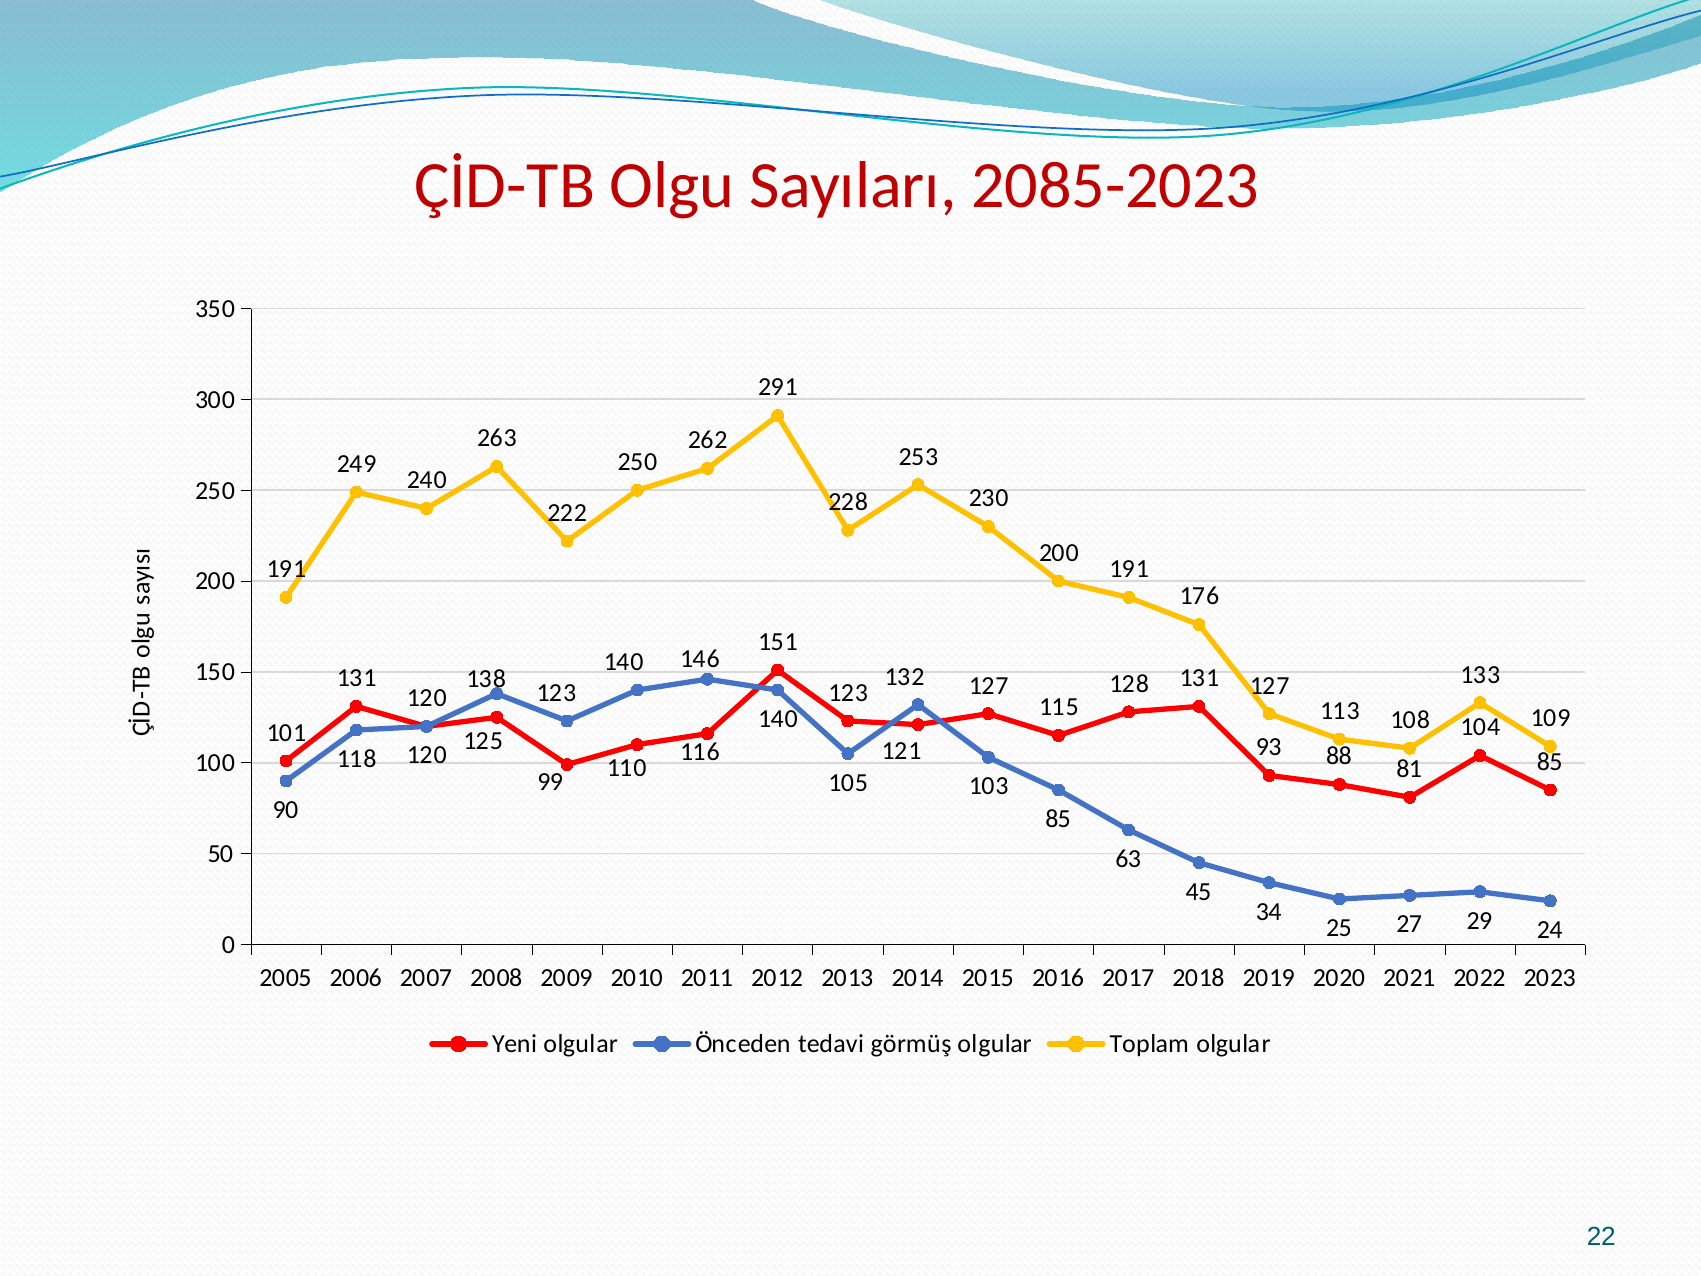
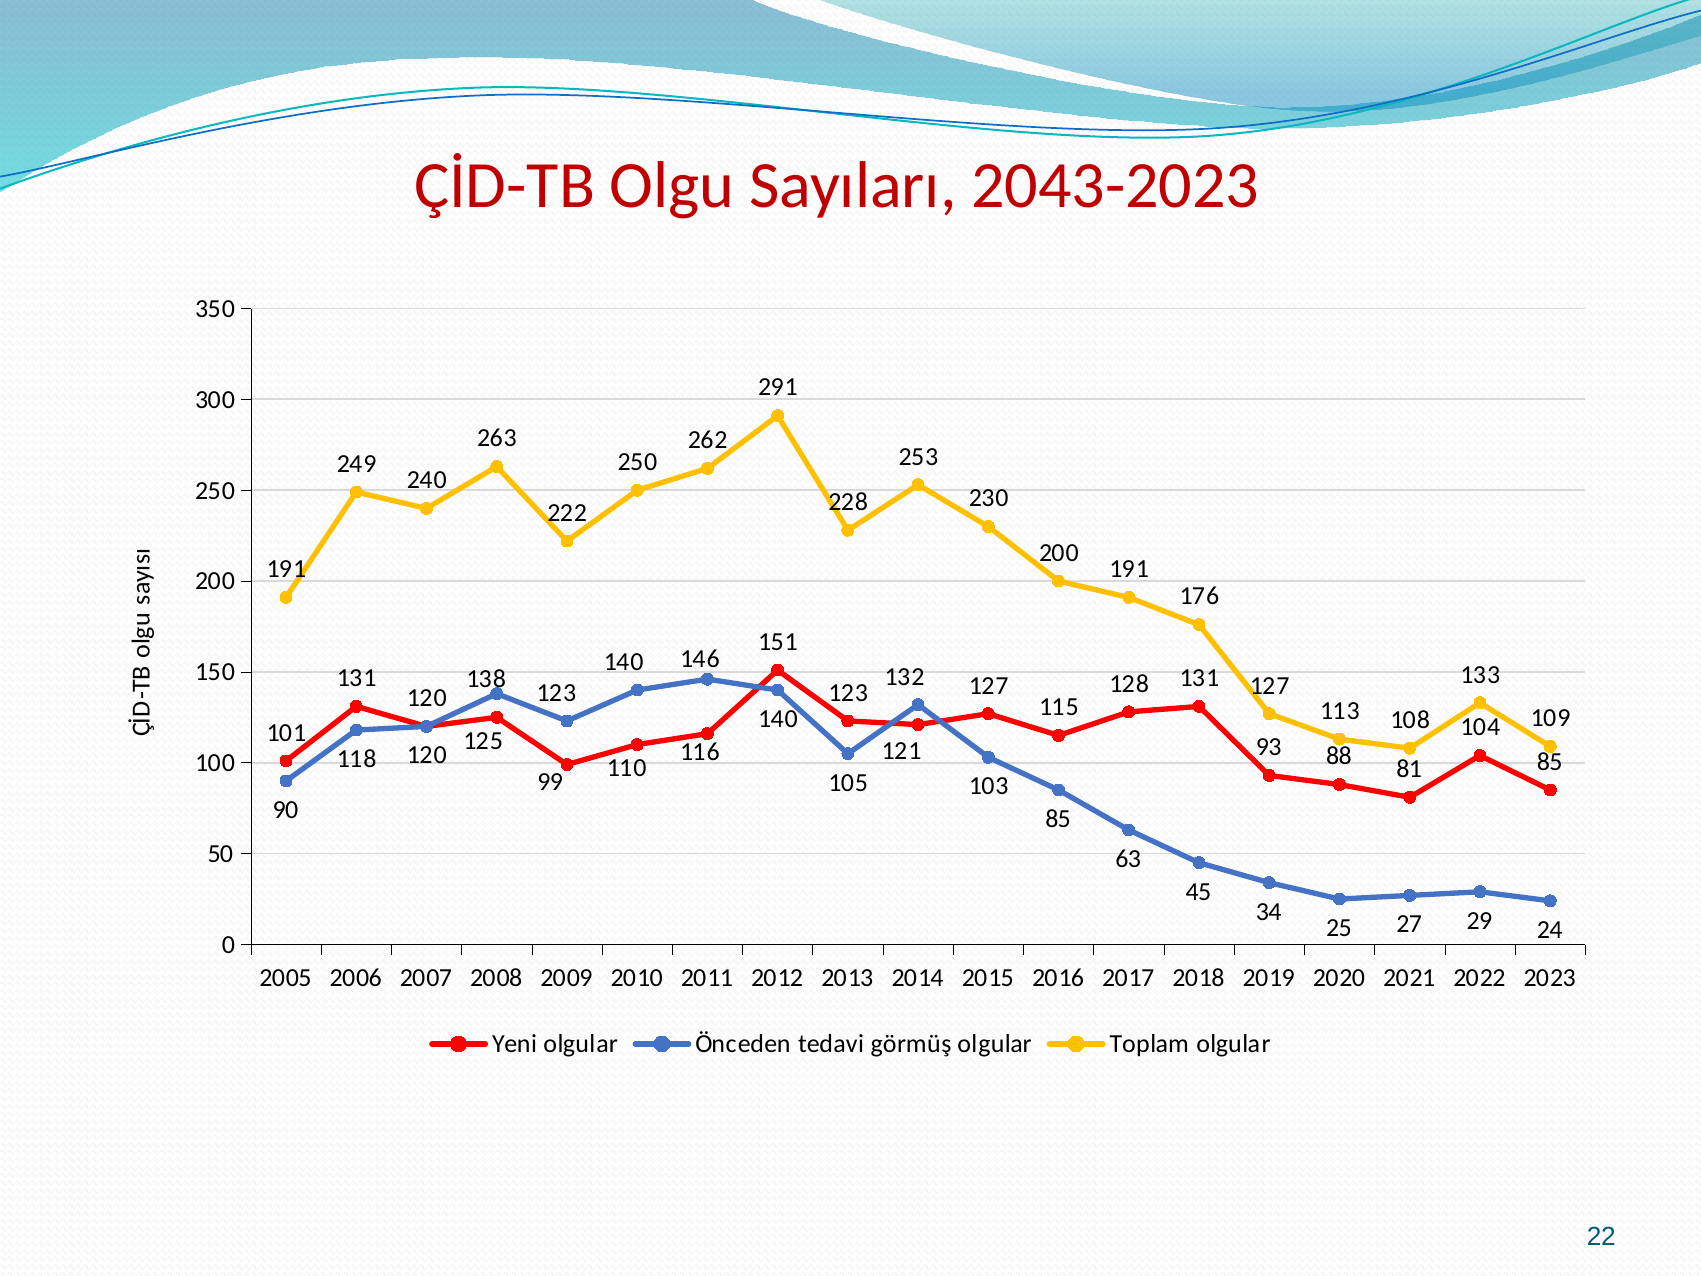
2085-2023: 2085-2023 -> 2043-2023 (1115, 186)
